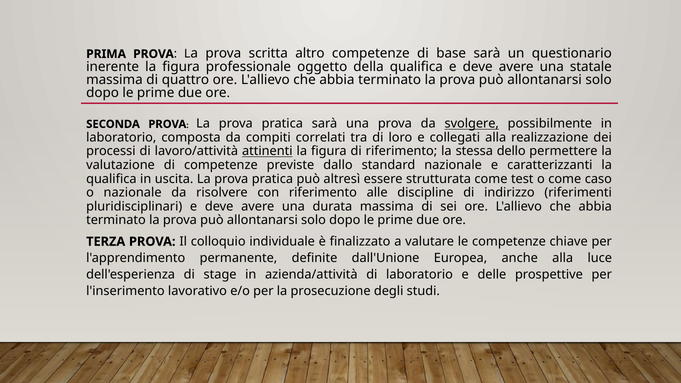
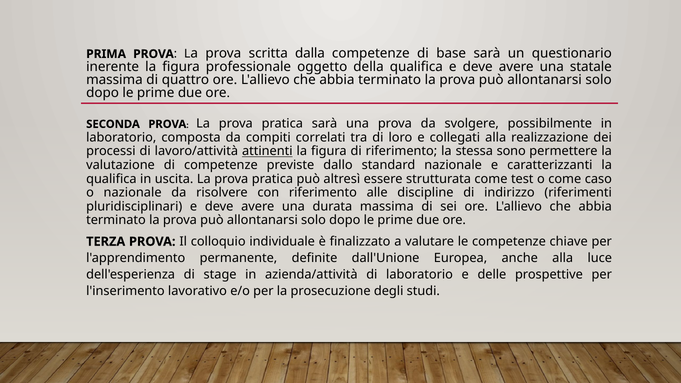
altro: altro -> dalla (310, 54)
svolgere underline: present -> none (472, 124)
dello: dello -> sono (511, 151)
